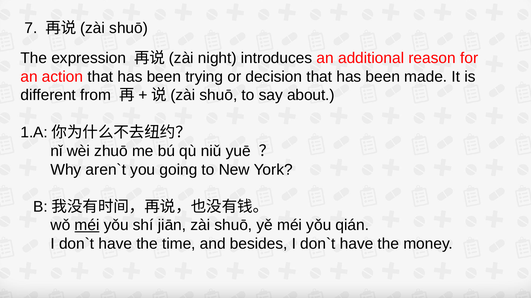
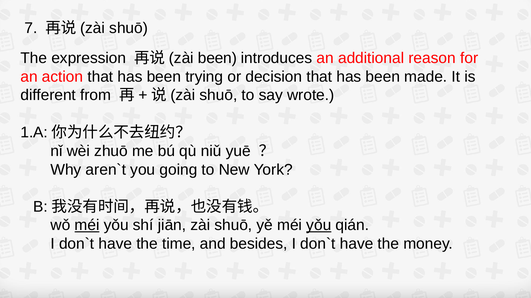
zài night: night -> been (217, 58)
about: about -> wrote (311, 95)
yǒu underline: none -> present (319, 226)
